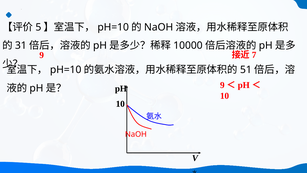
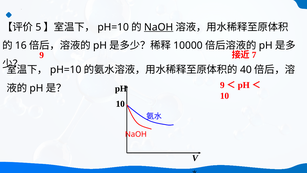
NaOH underline: none -> present (159, 27)
31: 31 -> 16 (21, 46)
51: 51 -> 40 (246, 70)
